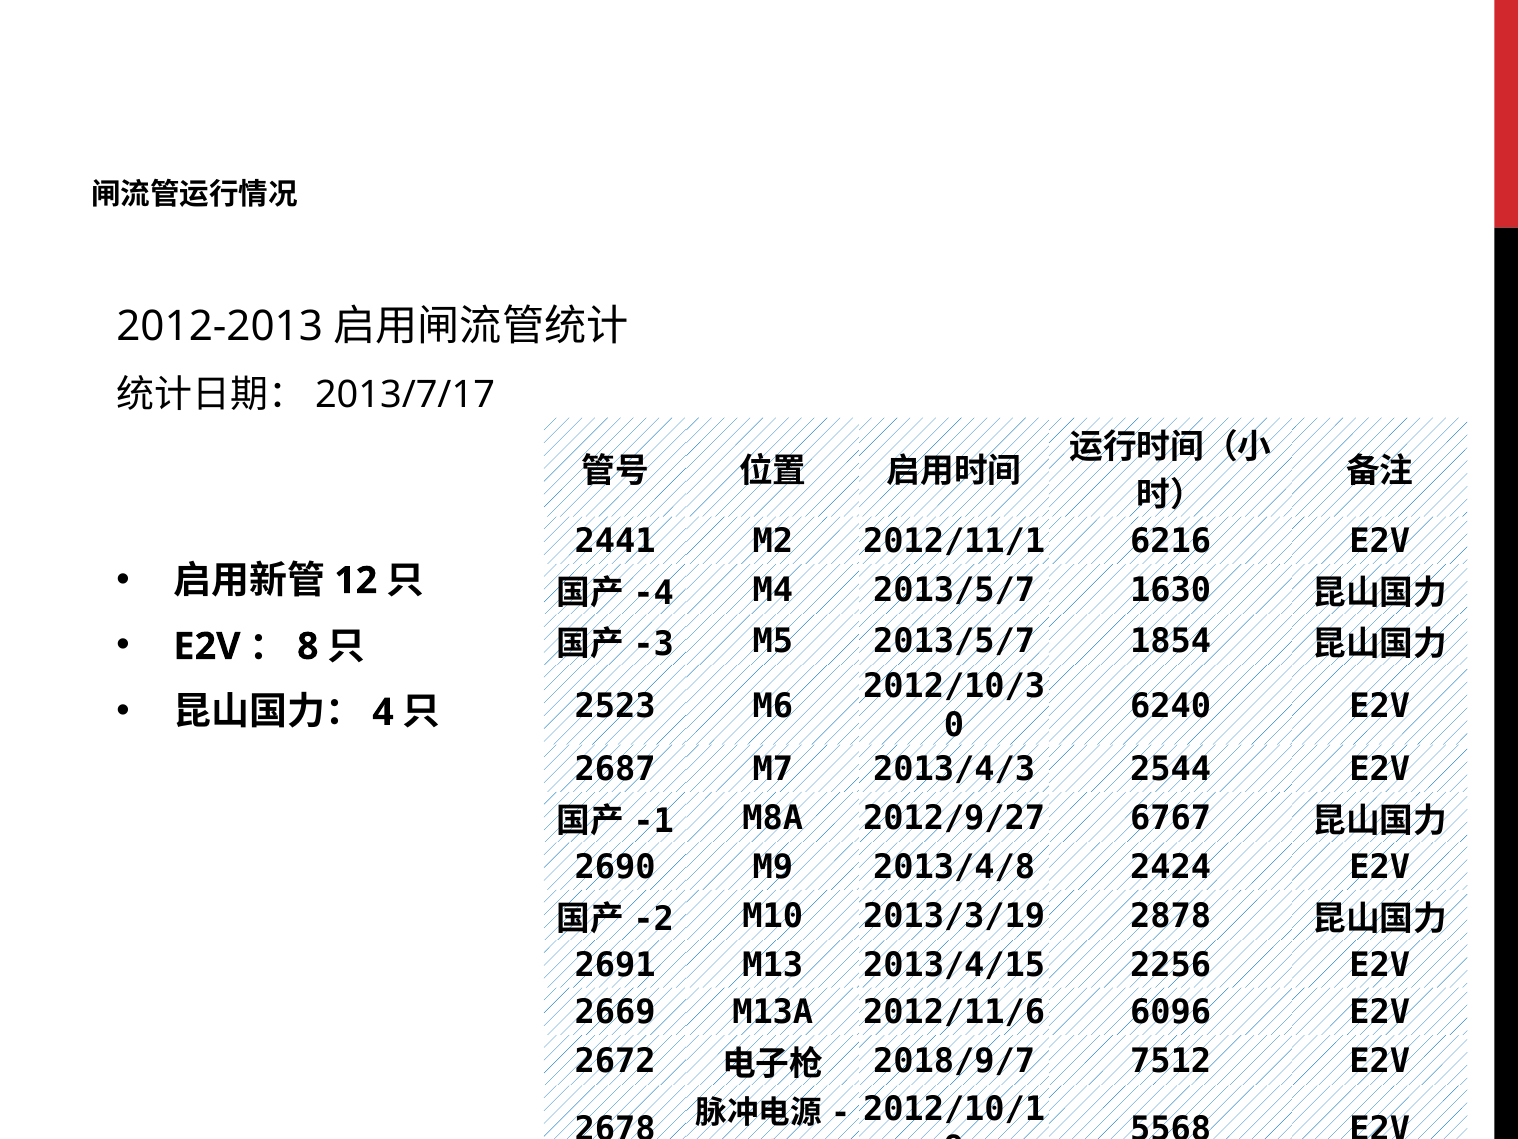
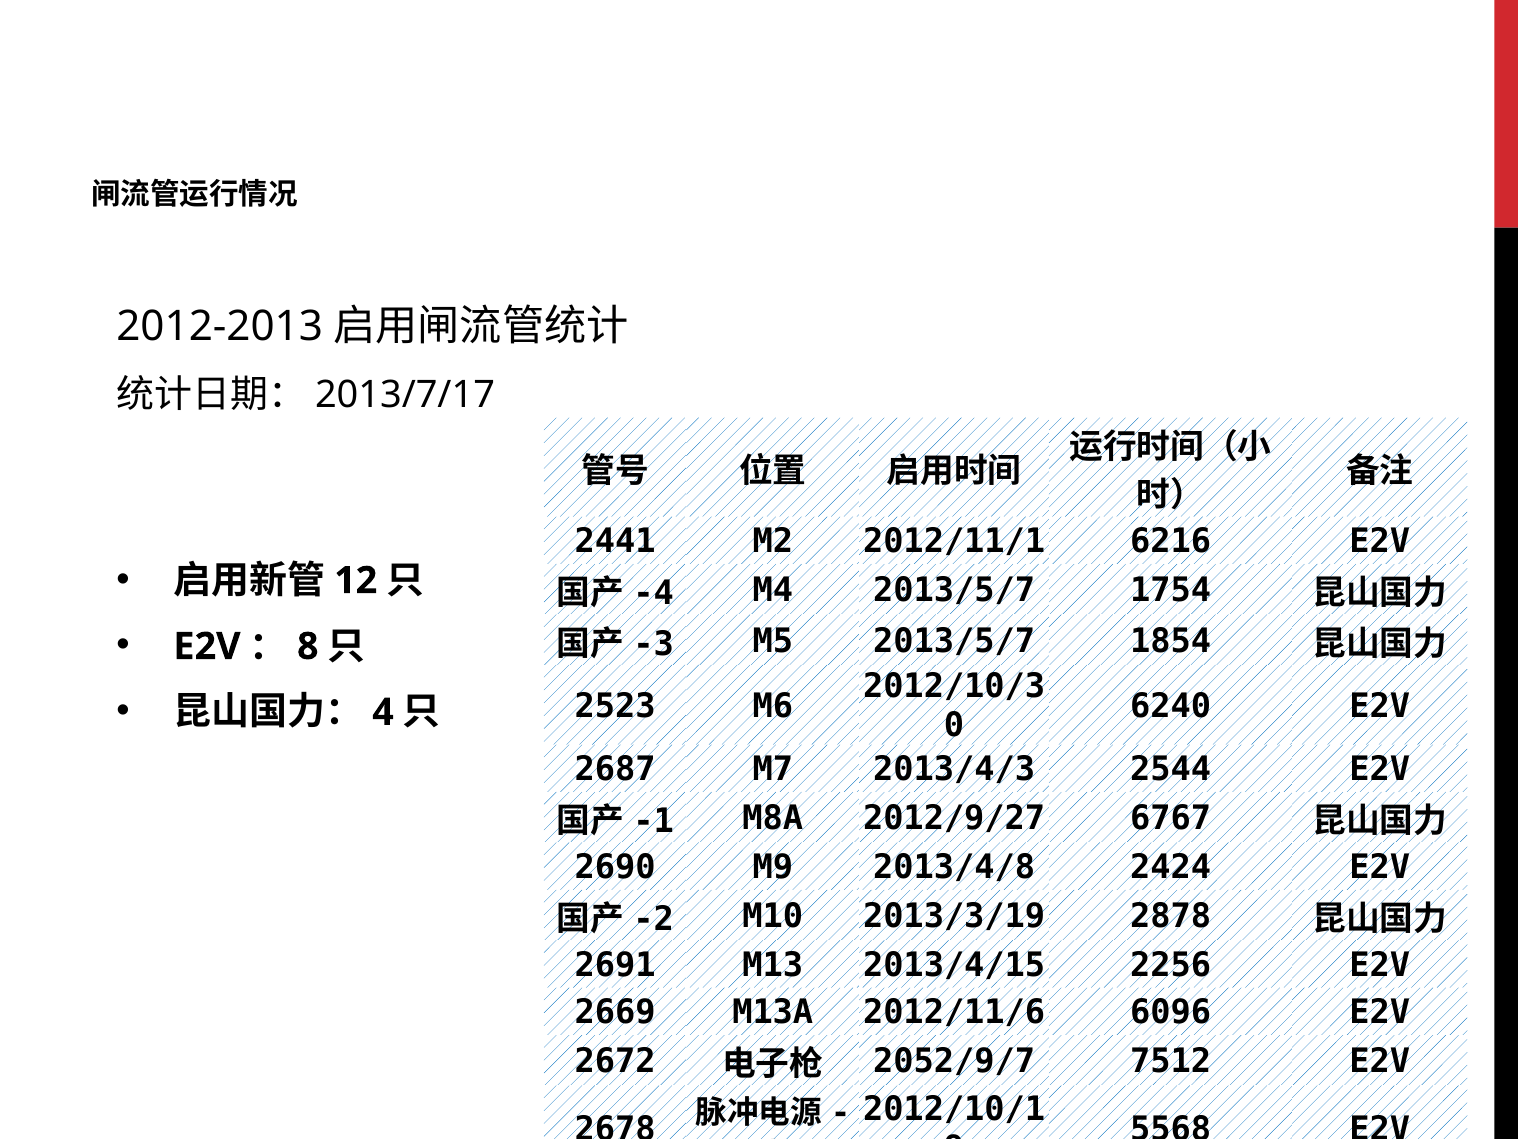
1630: 1630 -> 1754 (1171, 590)
2018/9/7: 2018/9/7 -> 2052/9/7 (954, 1061)
